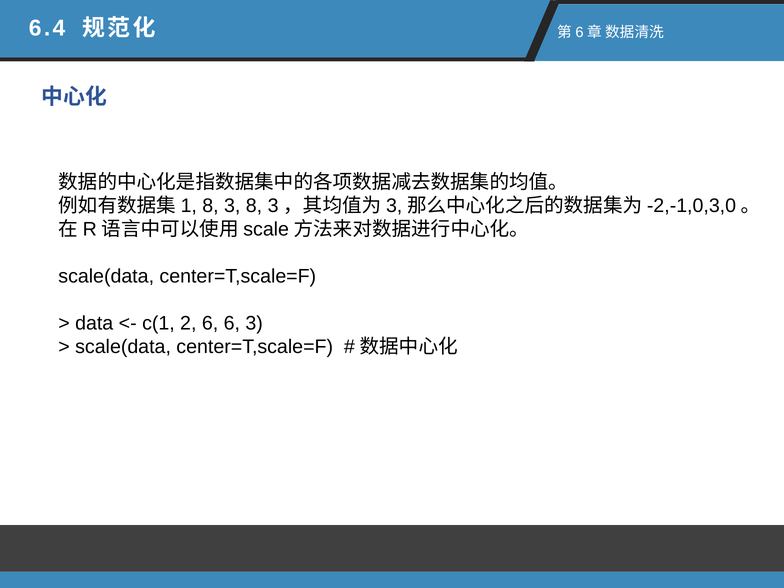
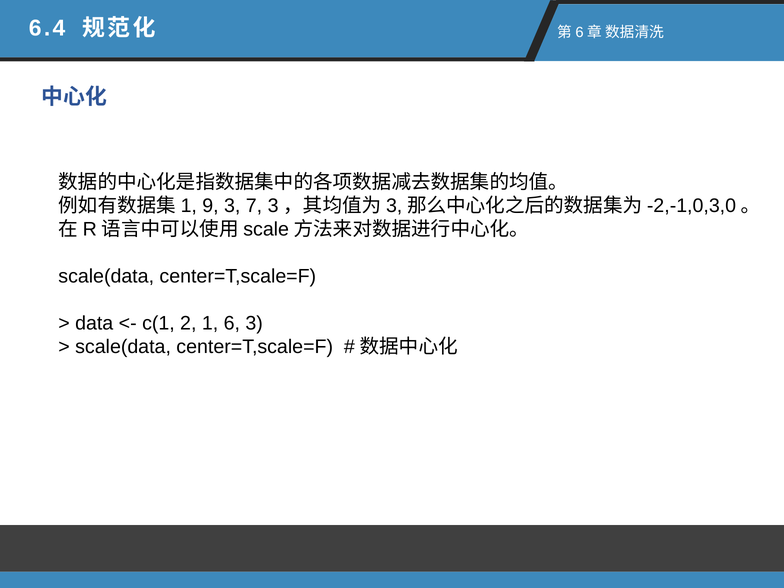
8: 8 -> 9 (210, 206)
3 8: 8 -> 7 (254, 206)
2 6: 6 -> 1 (210, 323)
